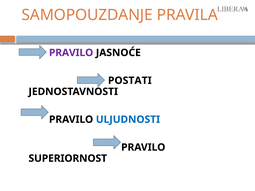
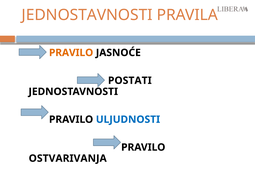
SAMOPOUZDANJE: SAMOPOUZDANJE -> JEDNOSTAVNOSTI (87, 15)
PRAVILO colour: purple -> orange (71, 53)
SUPERIORNOST: SUPERIORNOST -> OSTVARIVANJA (68, 159)
